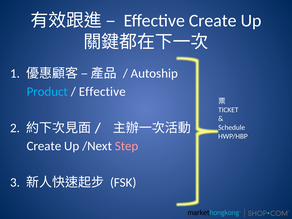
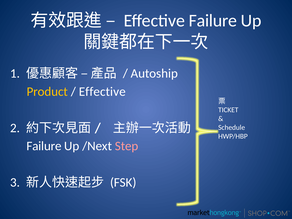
Effective Create: Create -> Failure (213, 21)
Product colour: light blue -> yellow (47, 92)
Create: Create -> Failure (44, 146)
